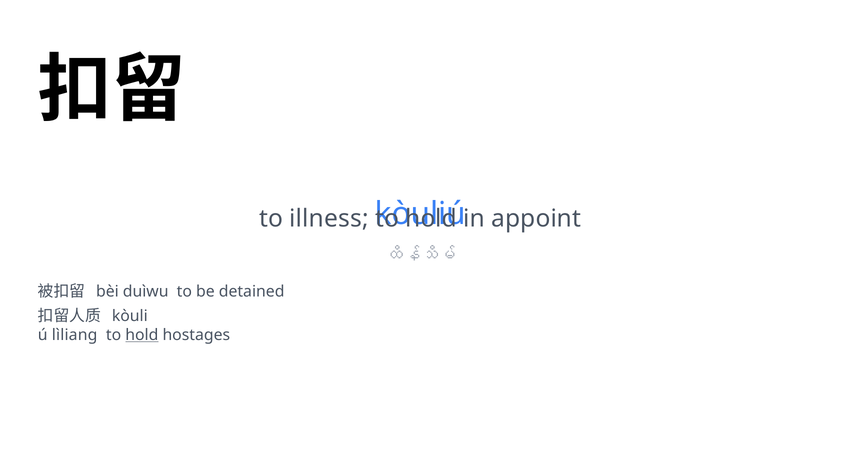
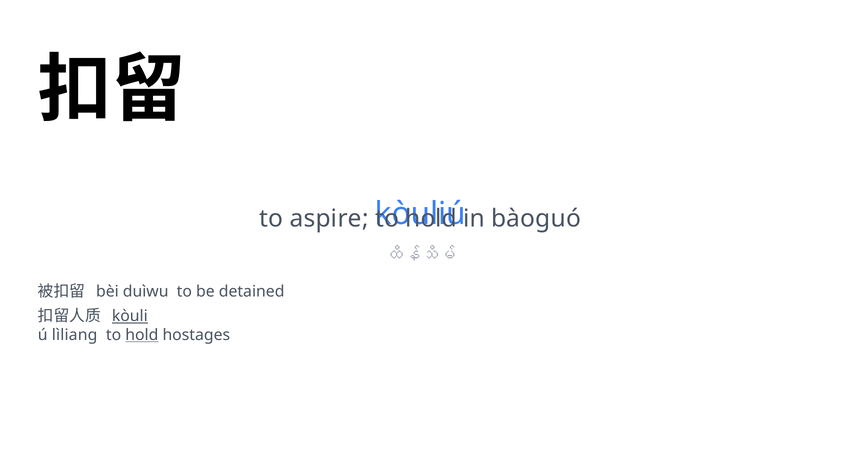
illness: illness -> aspire (329, 219)
appoint: appoint -> bàoguó (536, 219)
kòuli underline: none -> present (130, 316)
